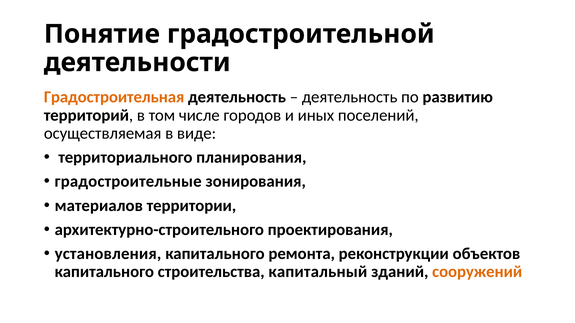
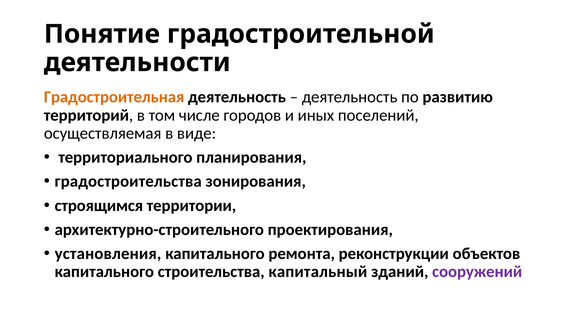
градостроительные: градостроительные -> градостроительства (128, 182)
материалов: материалов -> строящимся (99, 206)
сооружений colour: orange -> purple (477, 272)
